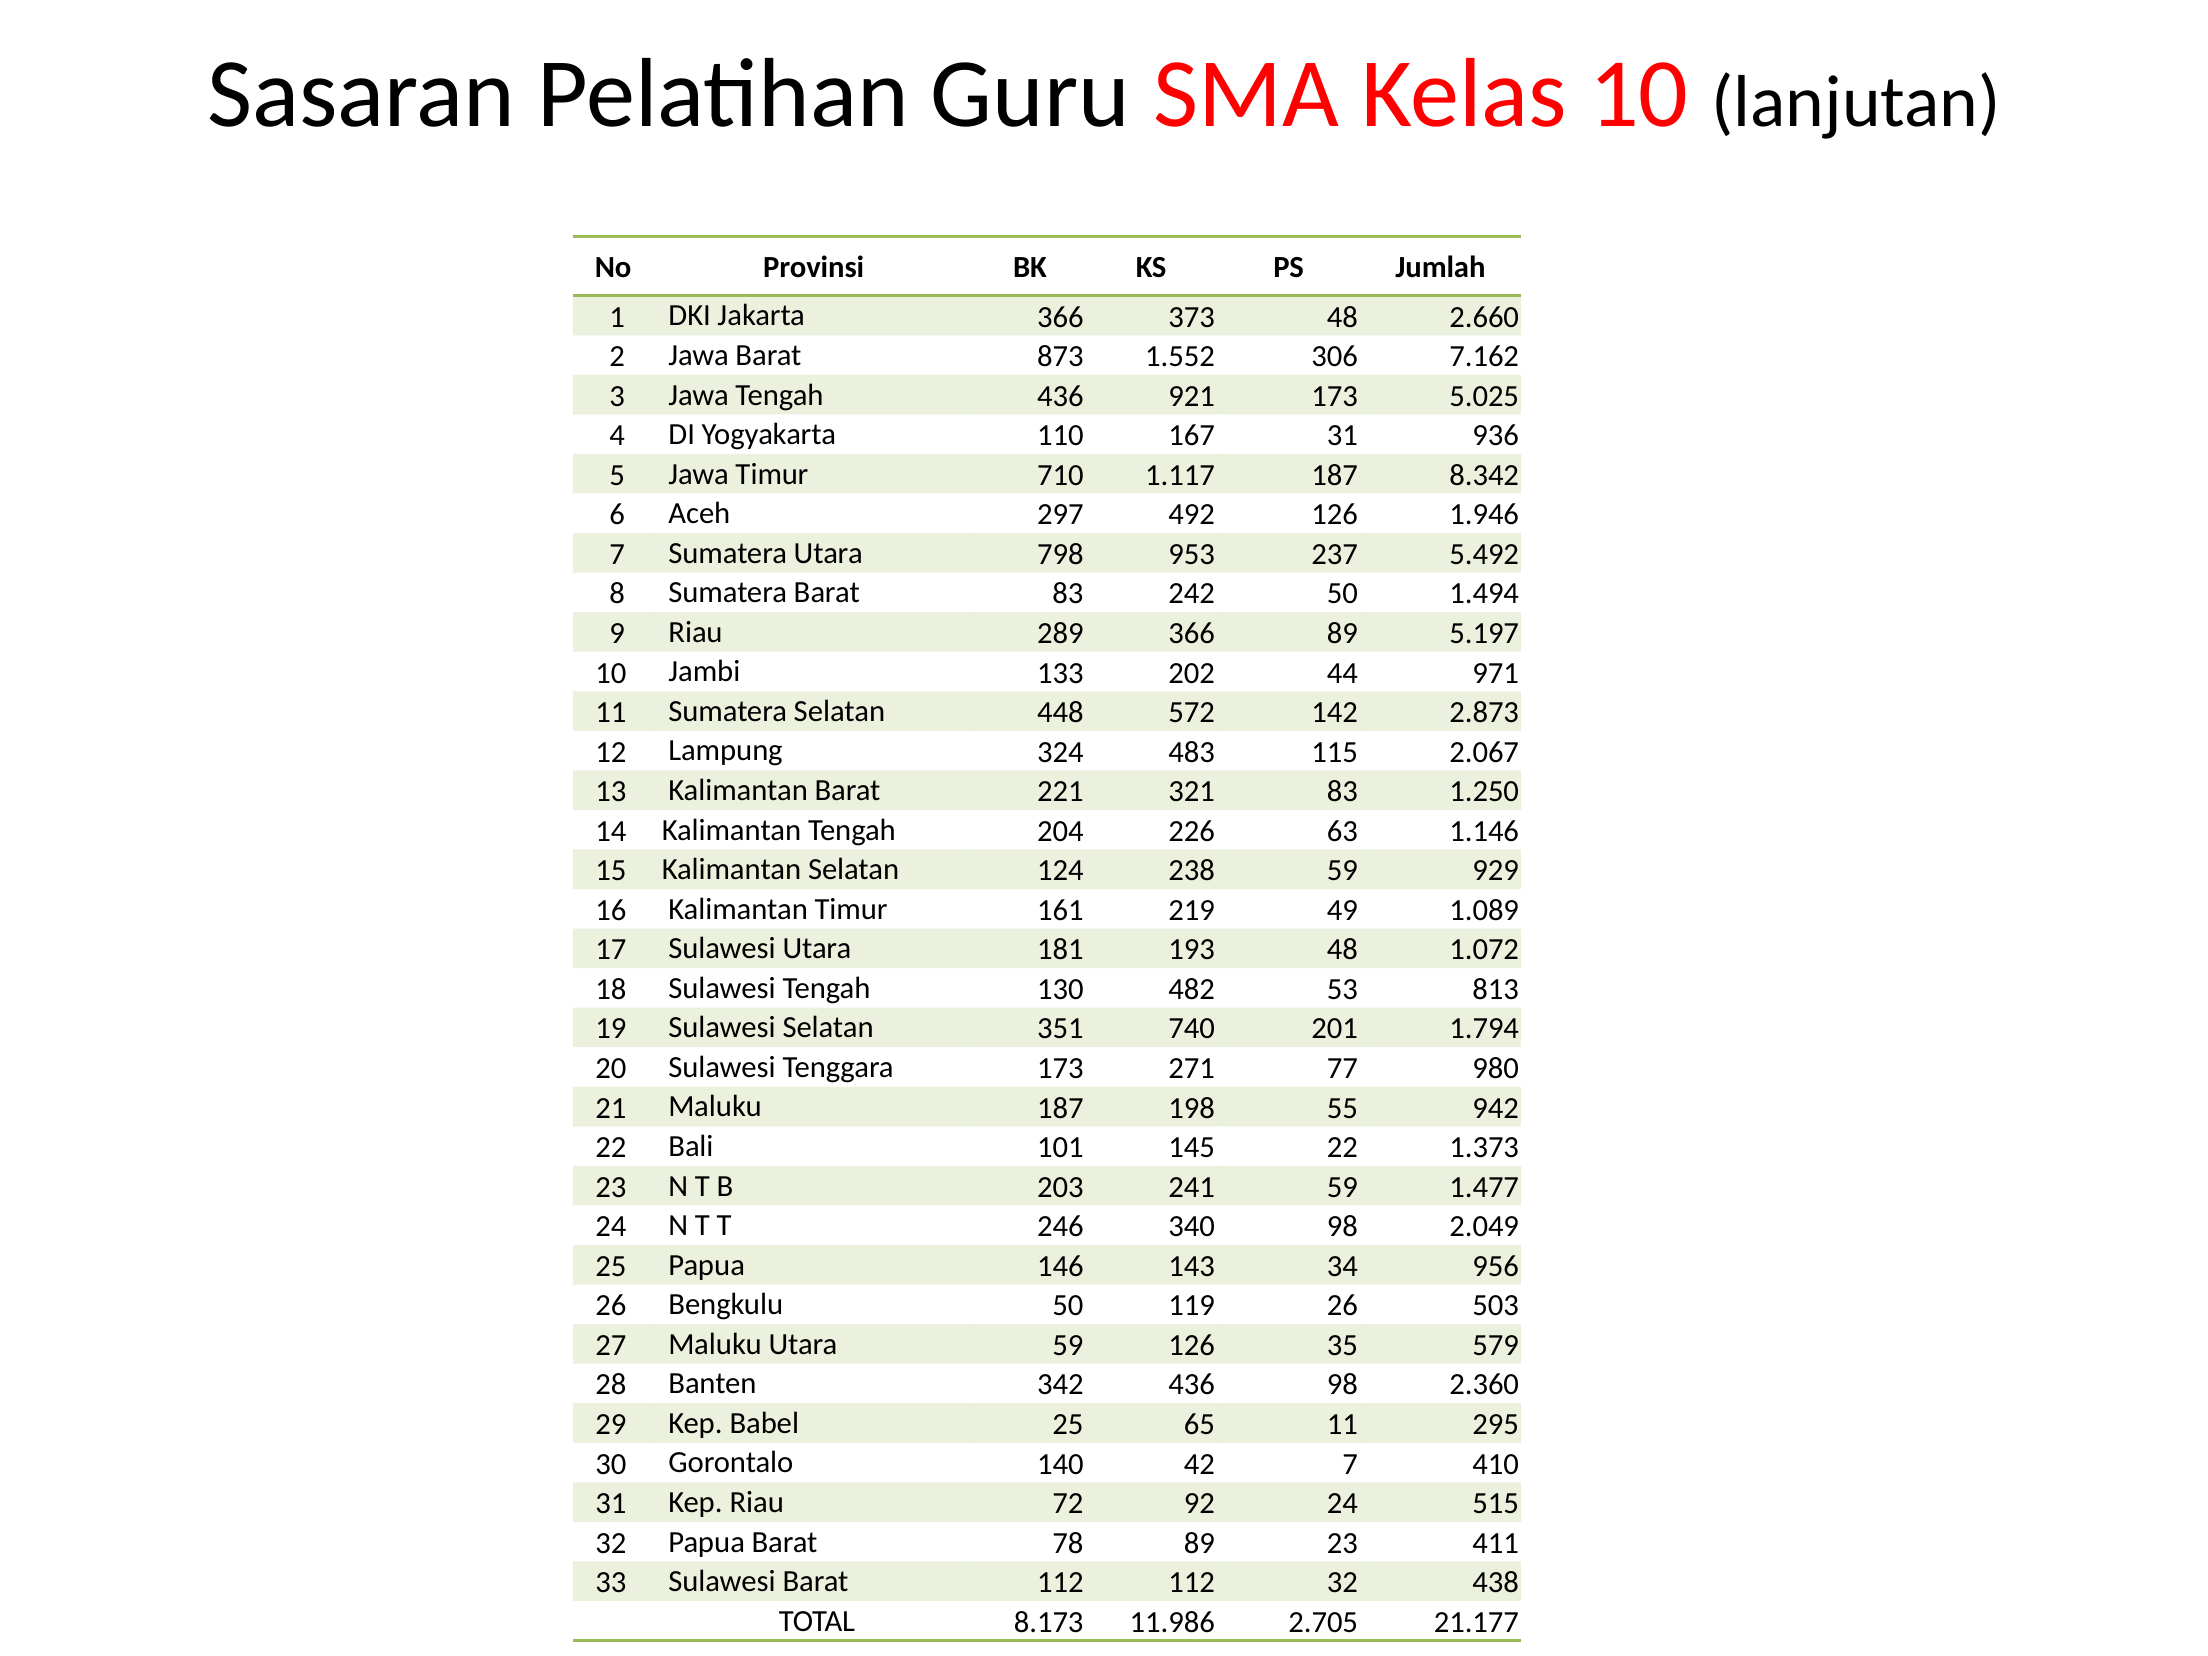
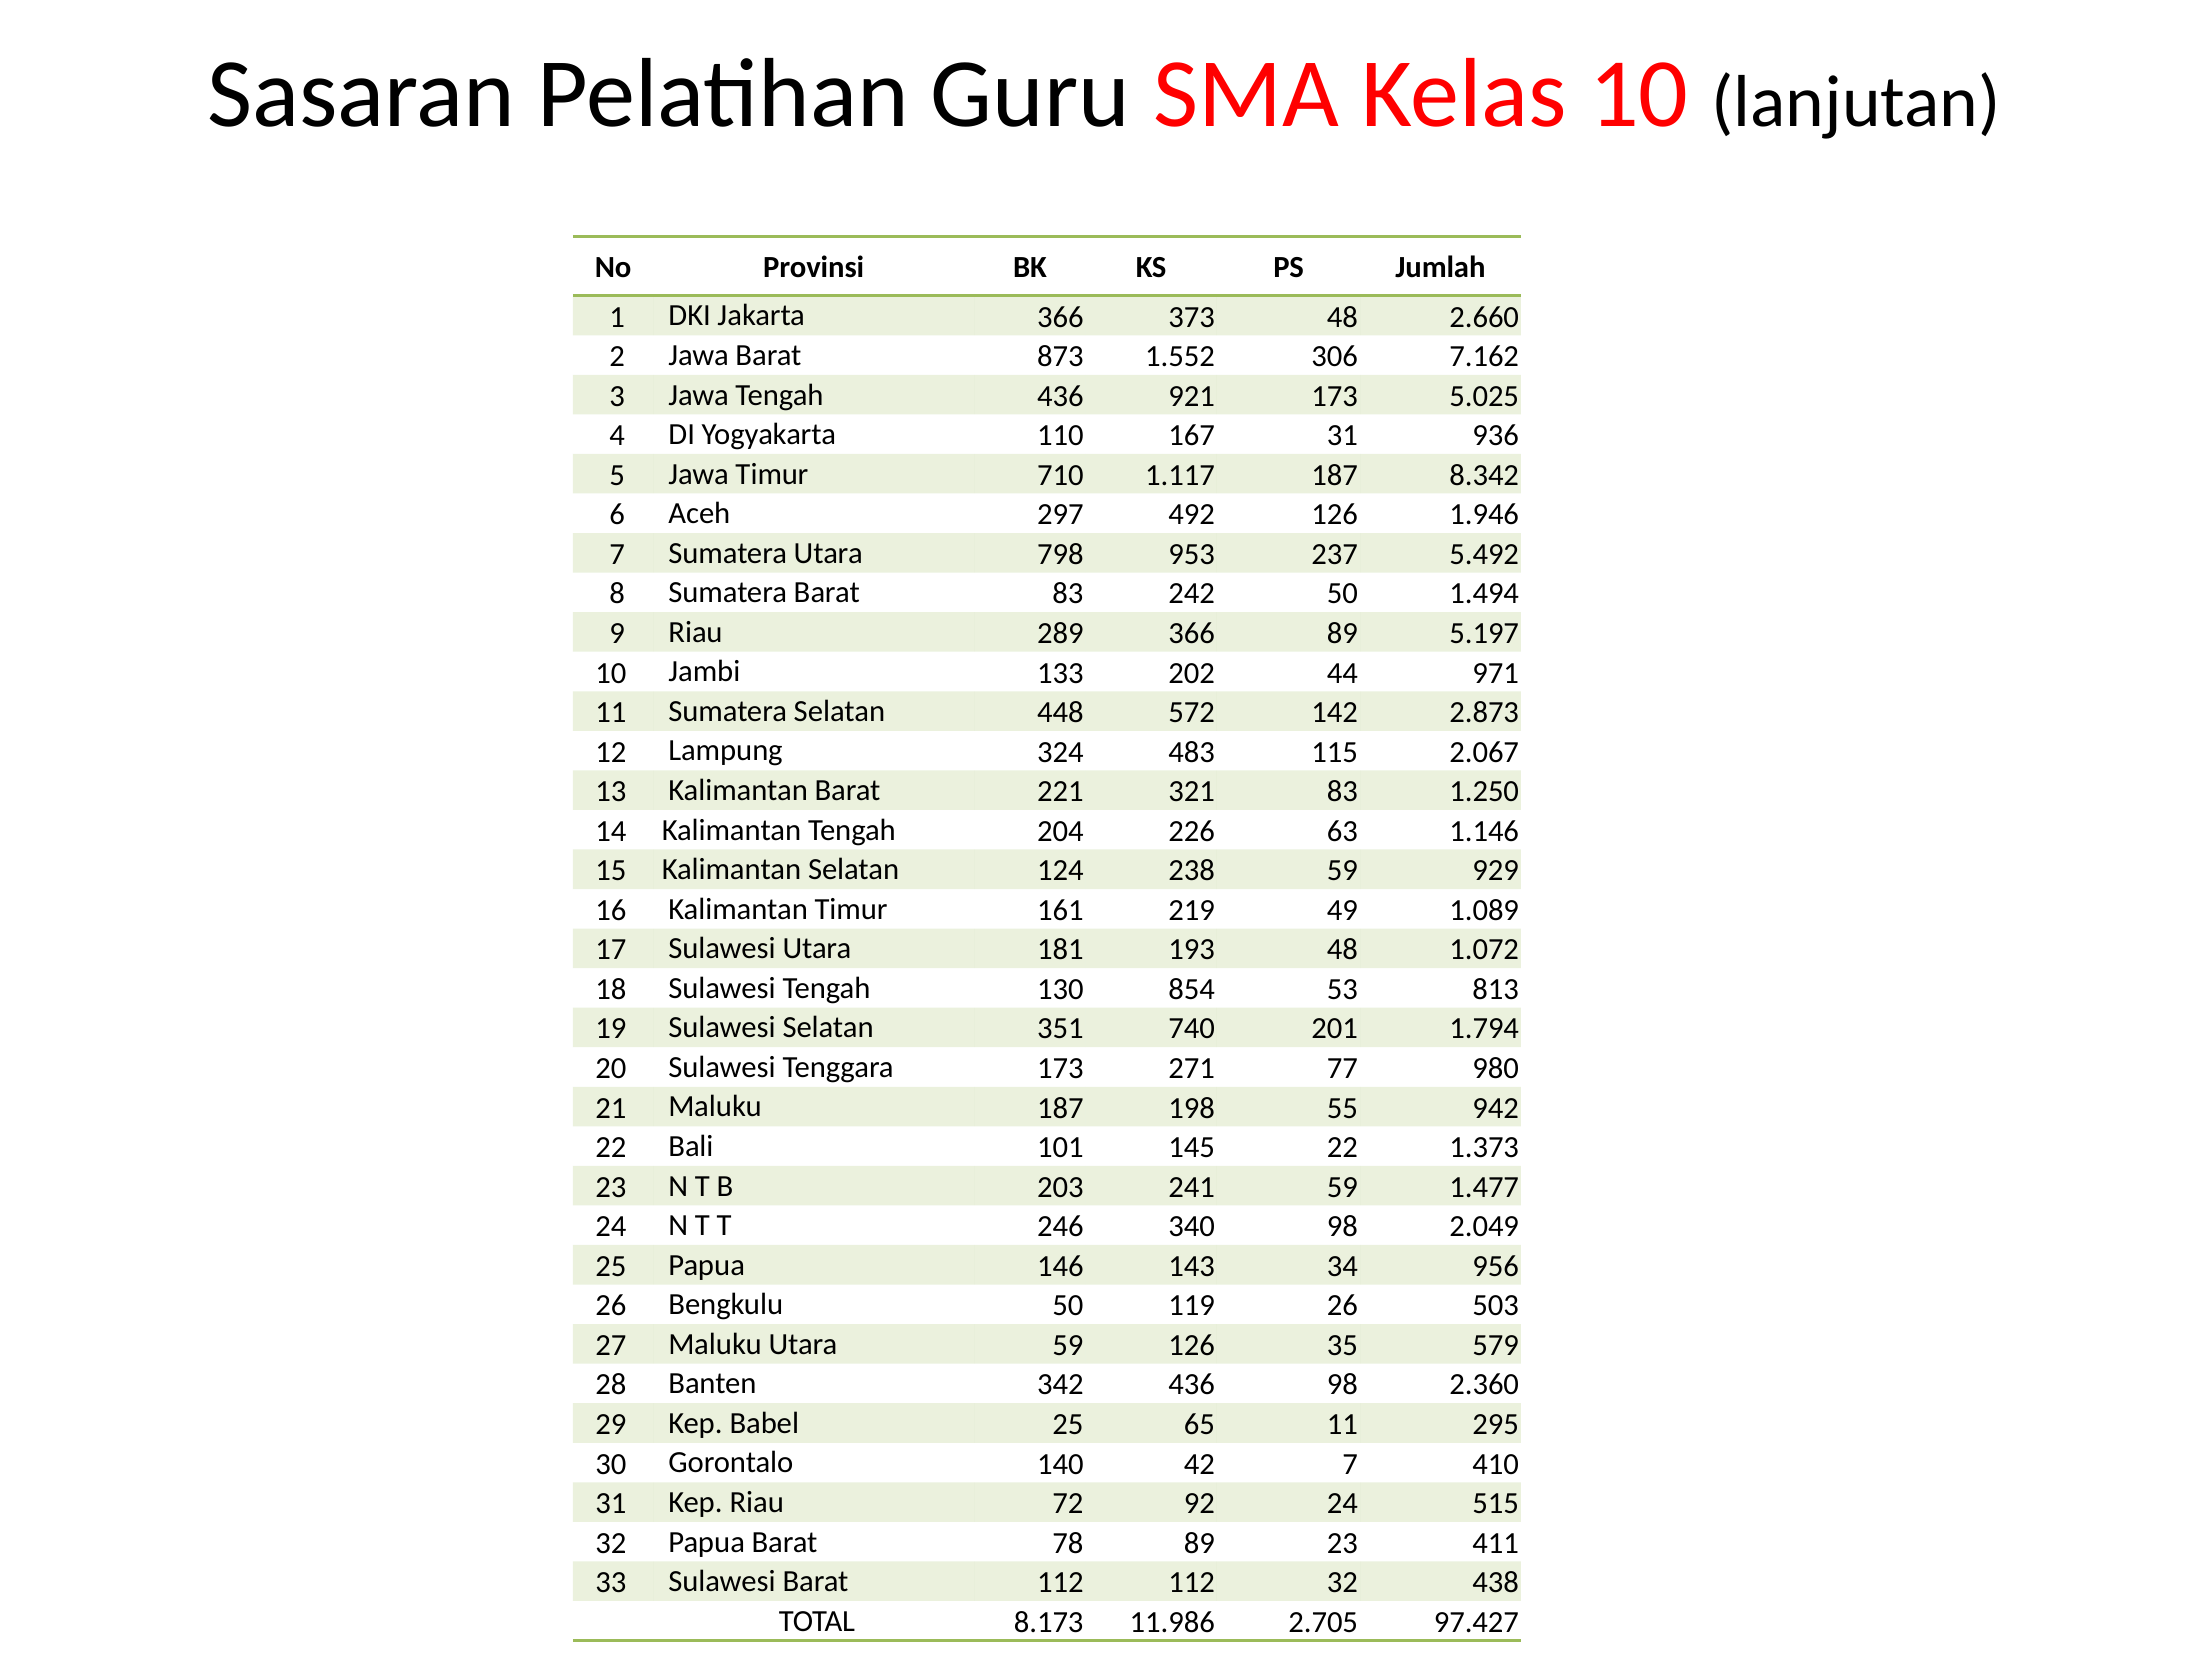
482: 482 -> 854 (1192, 989)
21.177: 21.177 -> 97.427 (1476, 1622)
